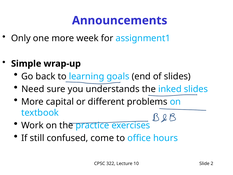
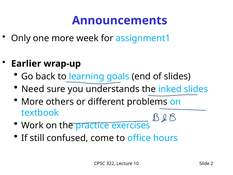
Simple: Simple -> Earlier (26, 64)
capital: capital -> others (60, 102)
